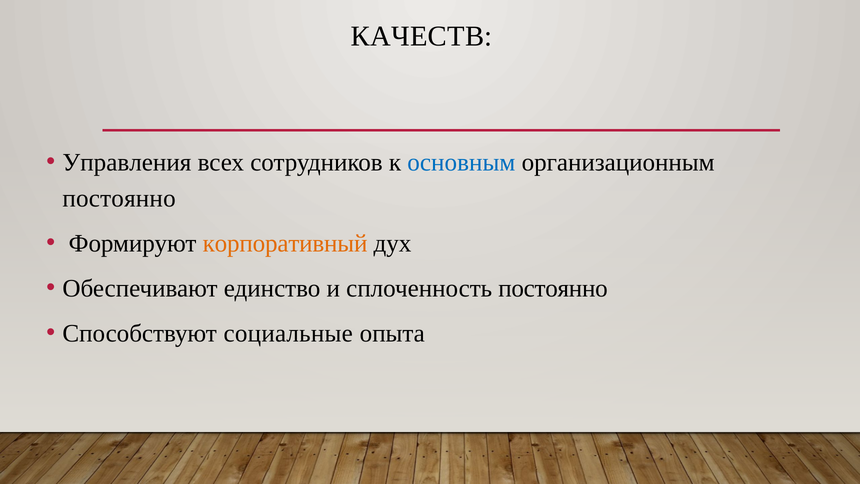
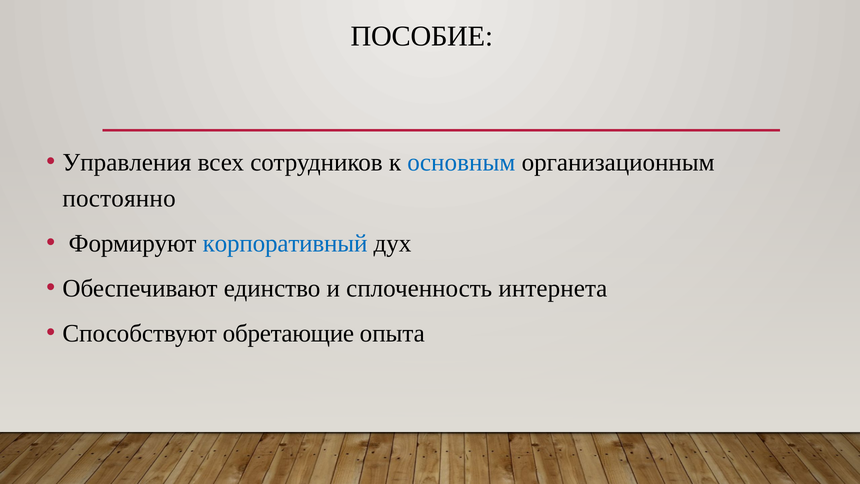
КАЧЕСТВ: КАЧЕСТВ -> ПОСОБИЕ (422, 37)
корпоративный colour: orange -> blue (285, 243)
сплоченность постоянно: постоянно -> интернета (553, 288)
социальные: социальные -> обретающие (288, 333)
